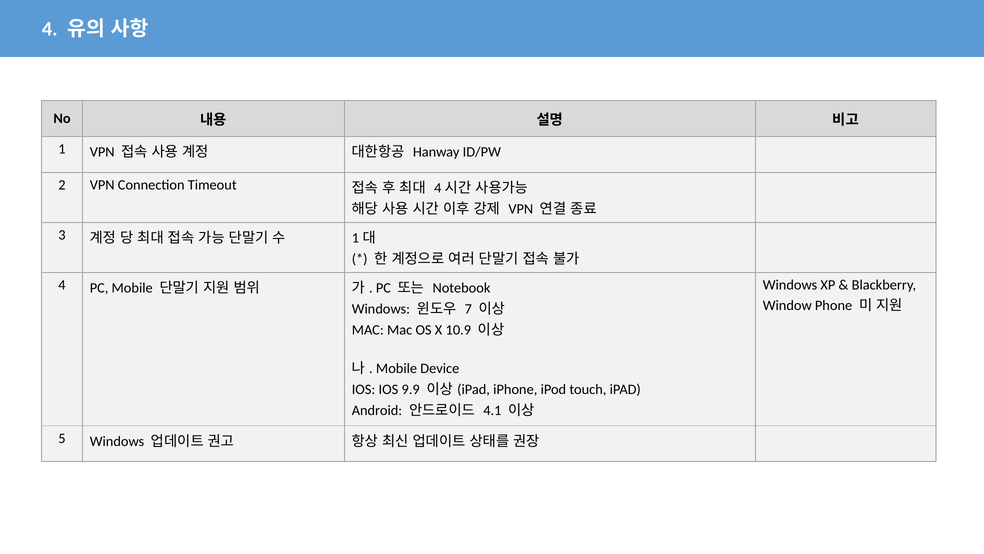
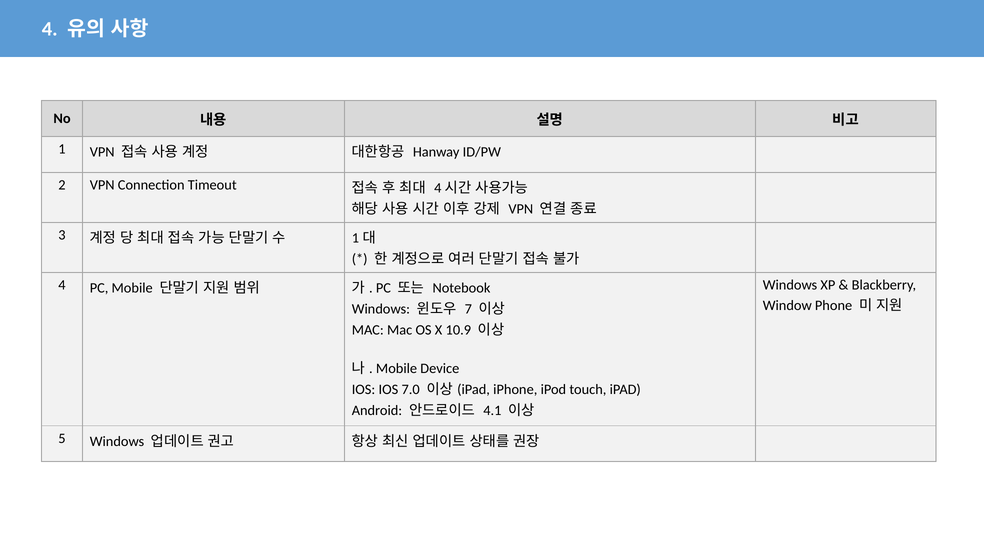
9.9: 9.9 -> 7.0 (411, 389)
